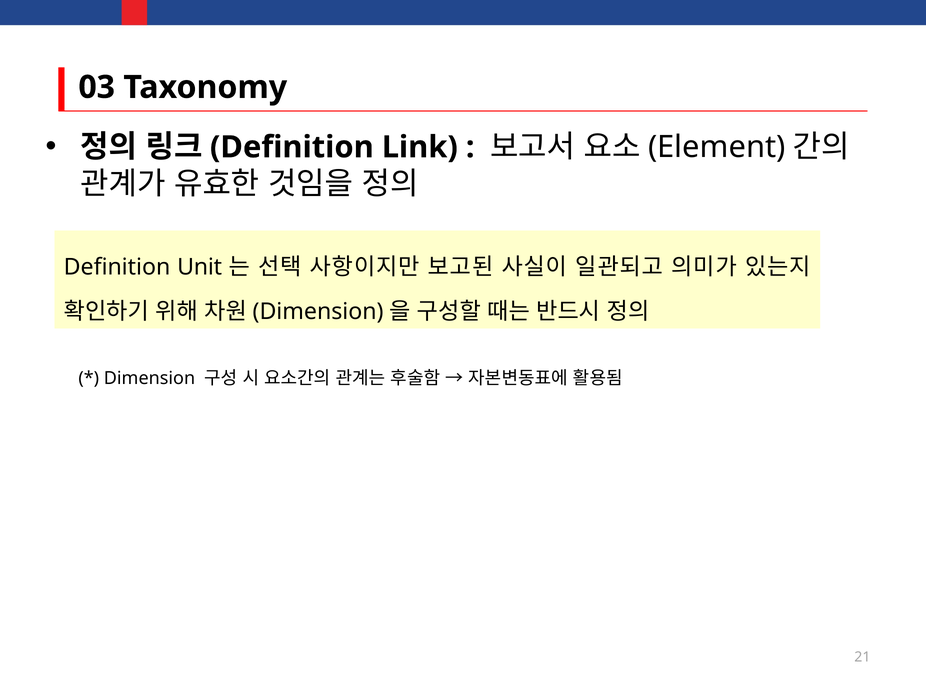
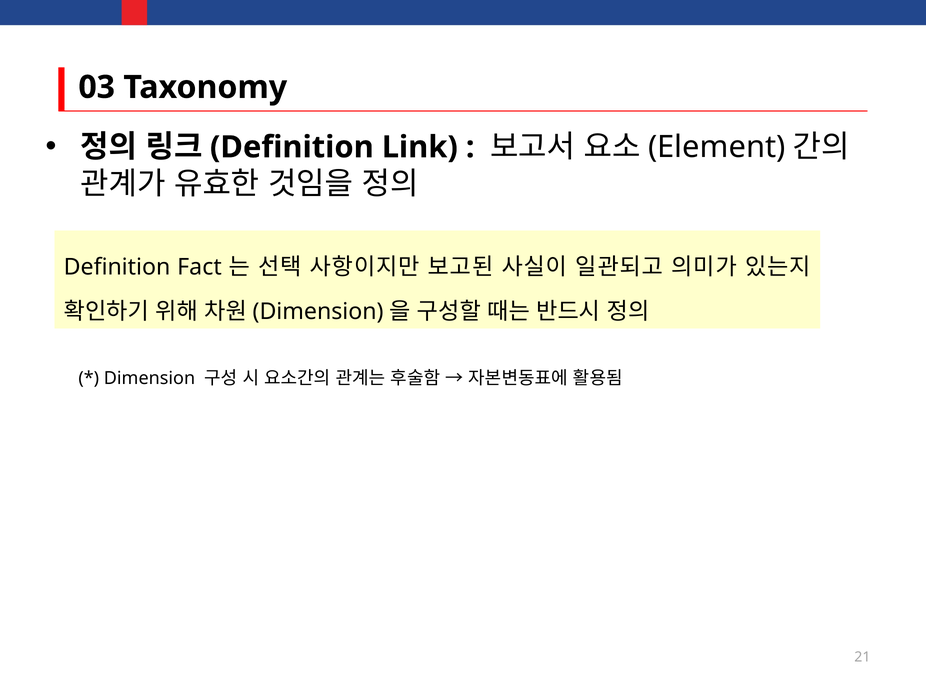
Unit: Unit -> Fact (199, 267)
